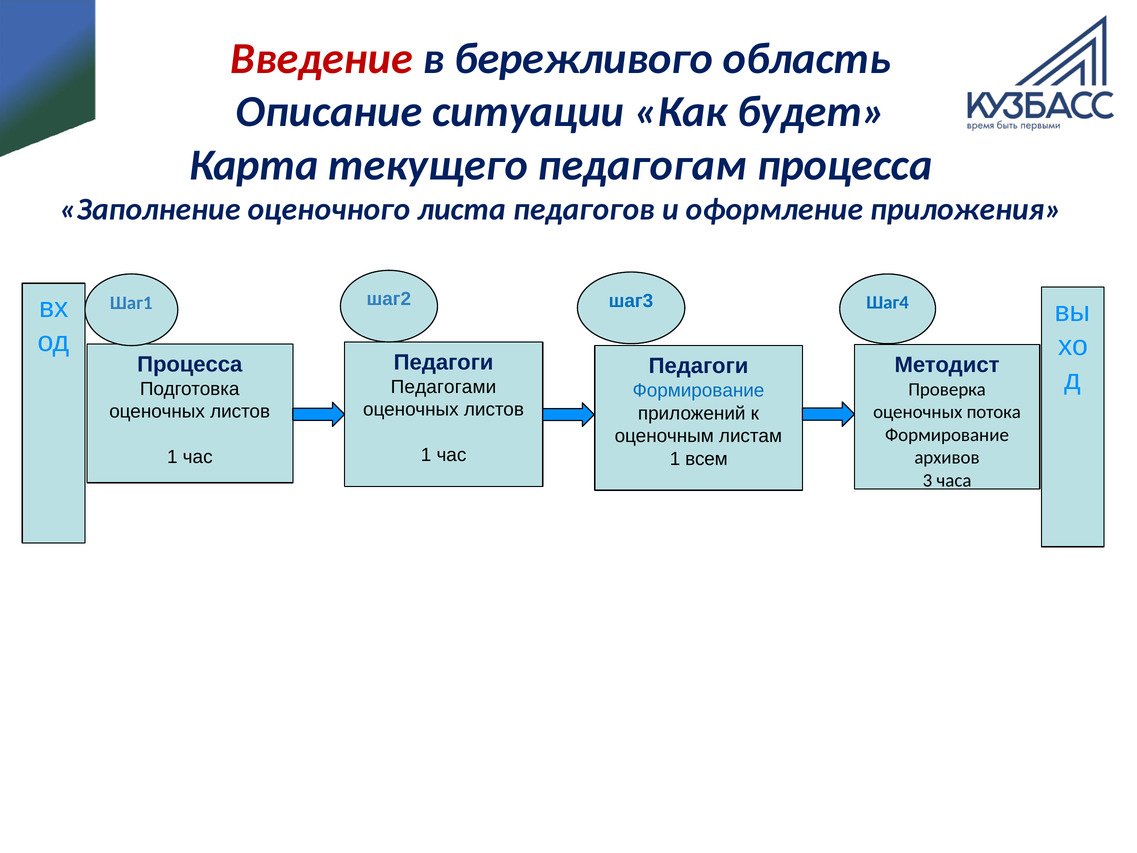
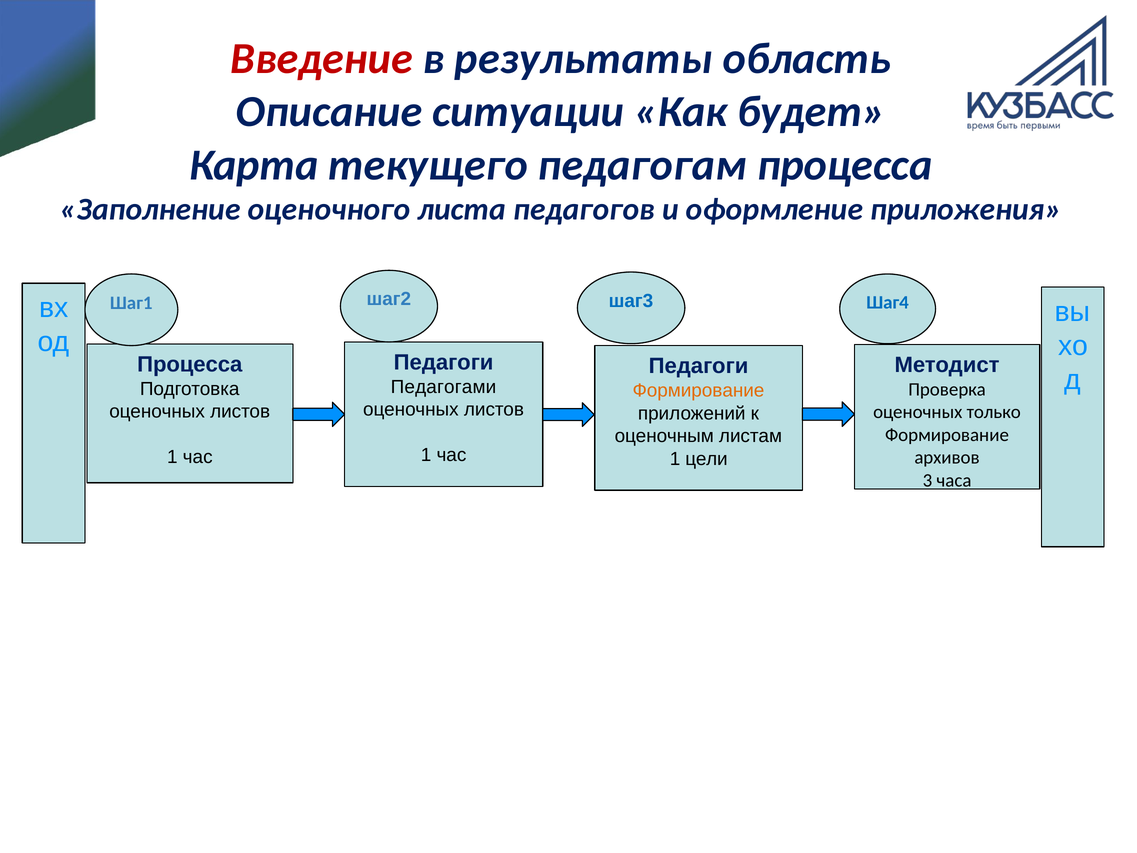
бережливого: бережливого -> результаты (584, 59)
Формирование colour: blue -> orange (698, 390)
потока: потока -> только (994, 412)
всем: всем -> цели (706, 459)
